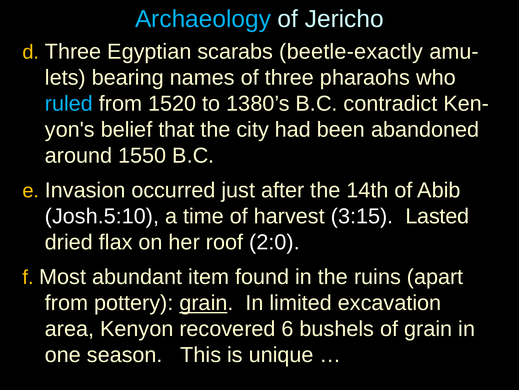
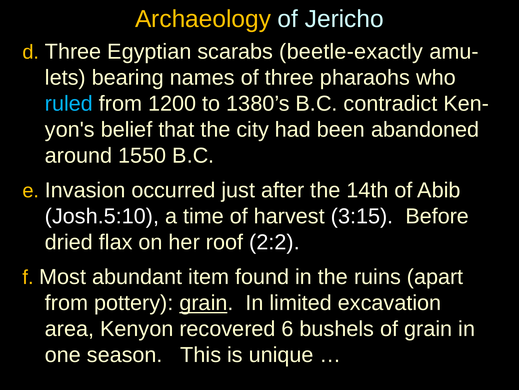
Archaeology colour: light blue -> yellow (203, 19)
1520: 1520 -> 1200 (172, 104)
Lasted: Lasted -> Before (437, 216)
2:0: 2:0 -> 2:2 (274, 242)
